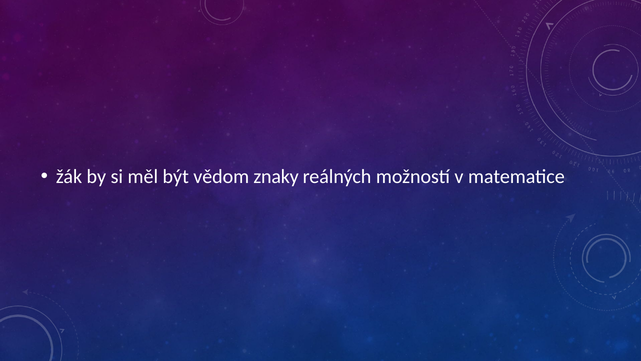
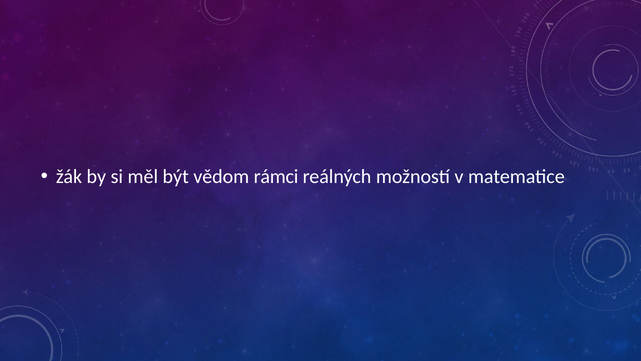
znaky: znaky -> rámci (276, 177)
